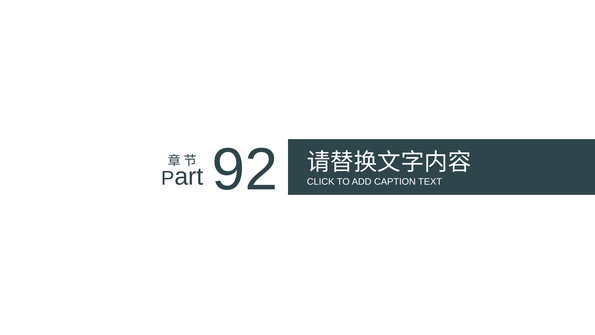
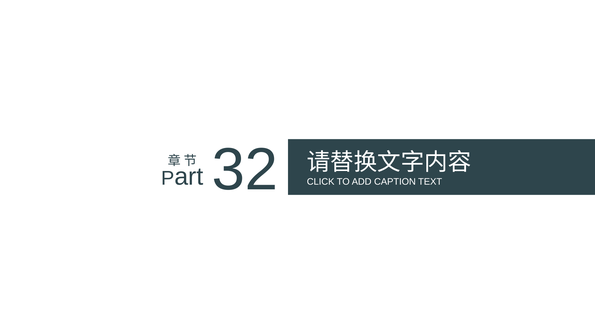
92: 92 -> 32 (245, 170)
